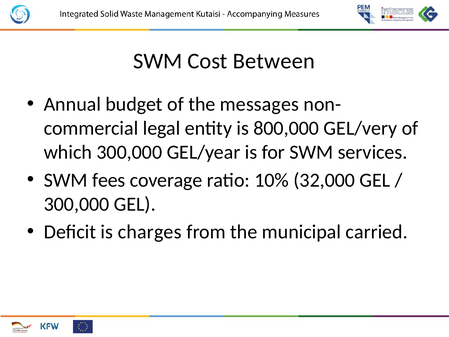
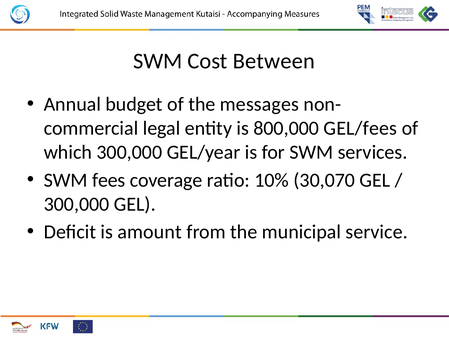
GEL/very: GEL/very -> GEL/fees (360, 128)
32,000: 32,000 -> 30,070 (324, 180)
charges: charges -> amount (150, 232)
carried: carried -> service (377, 232)
